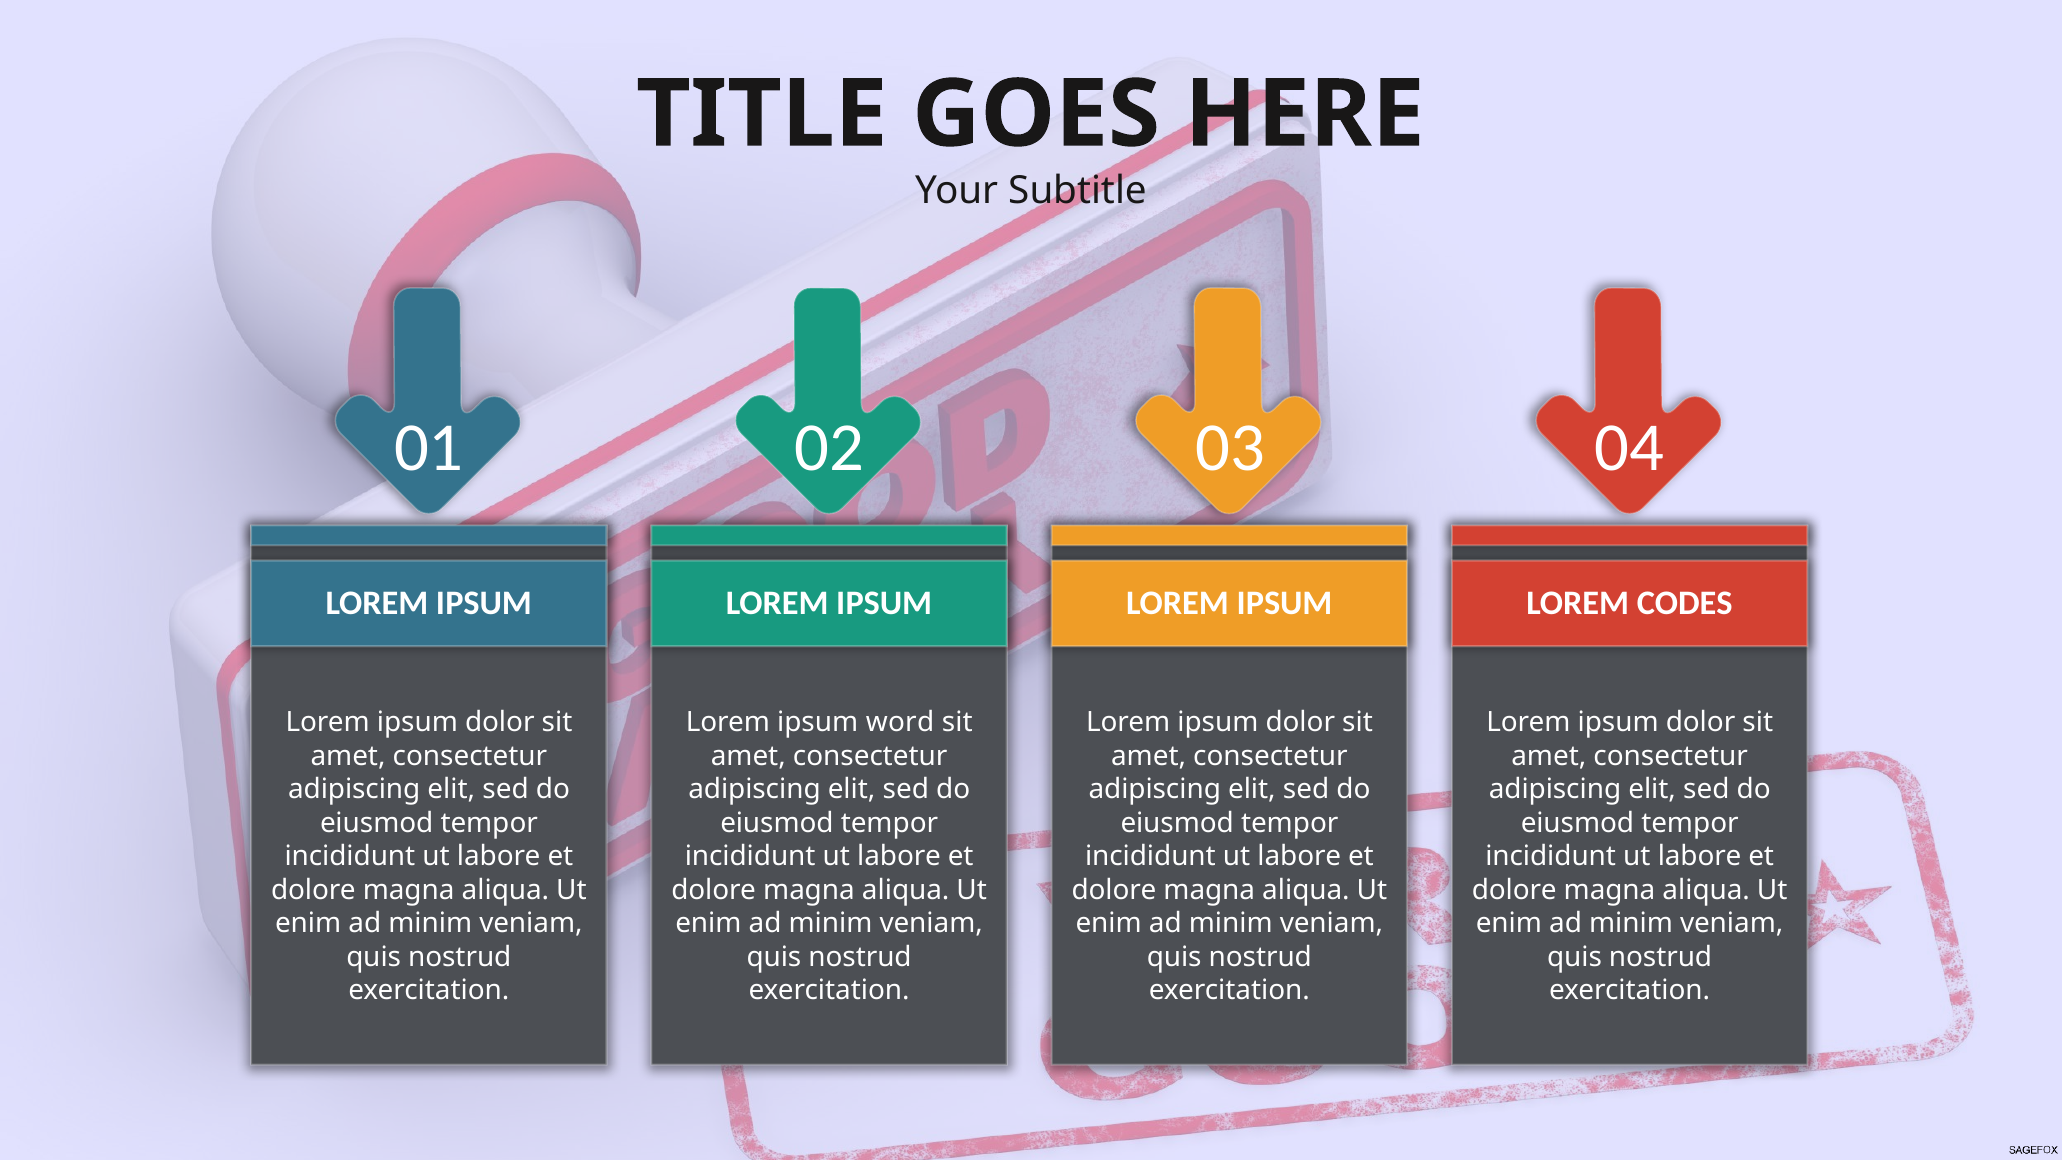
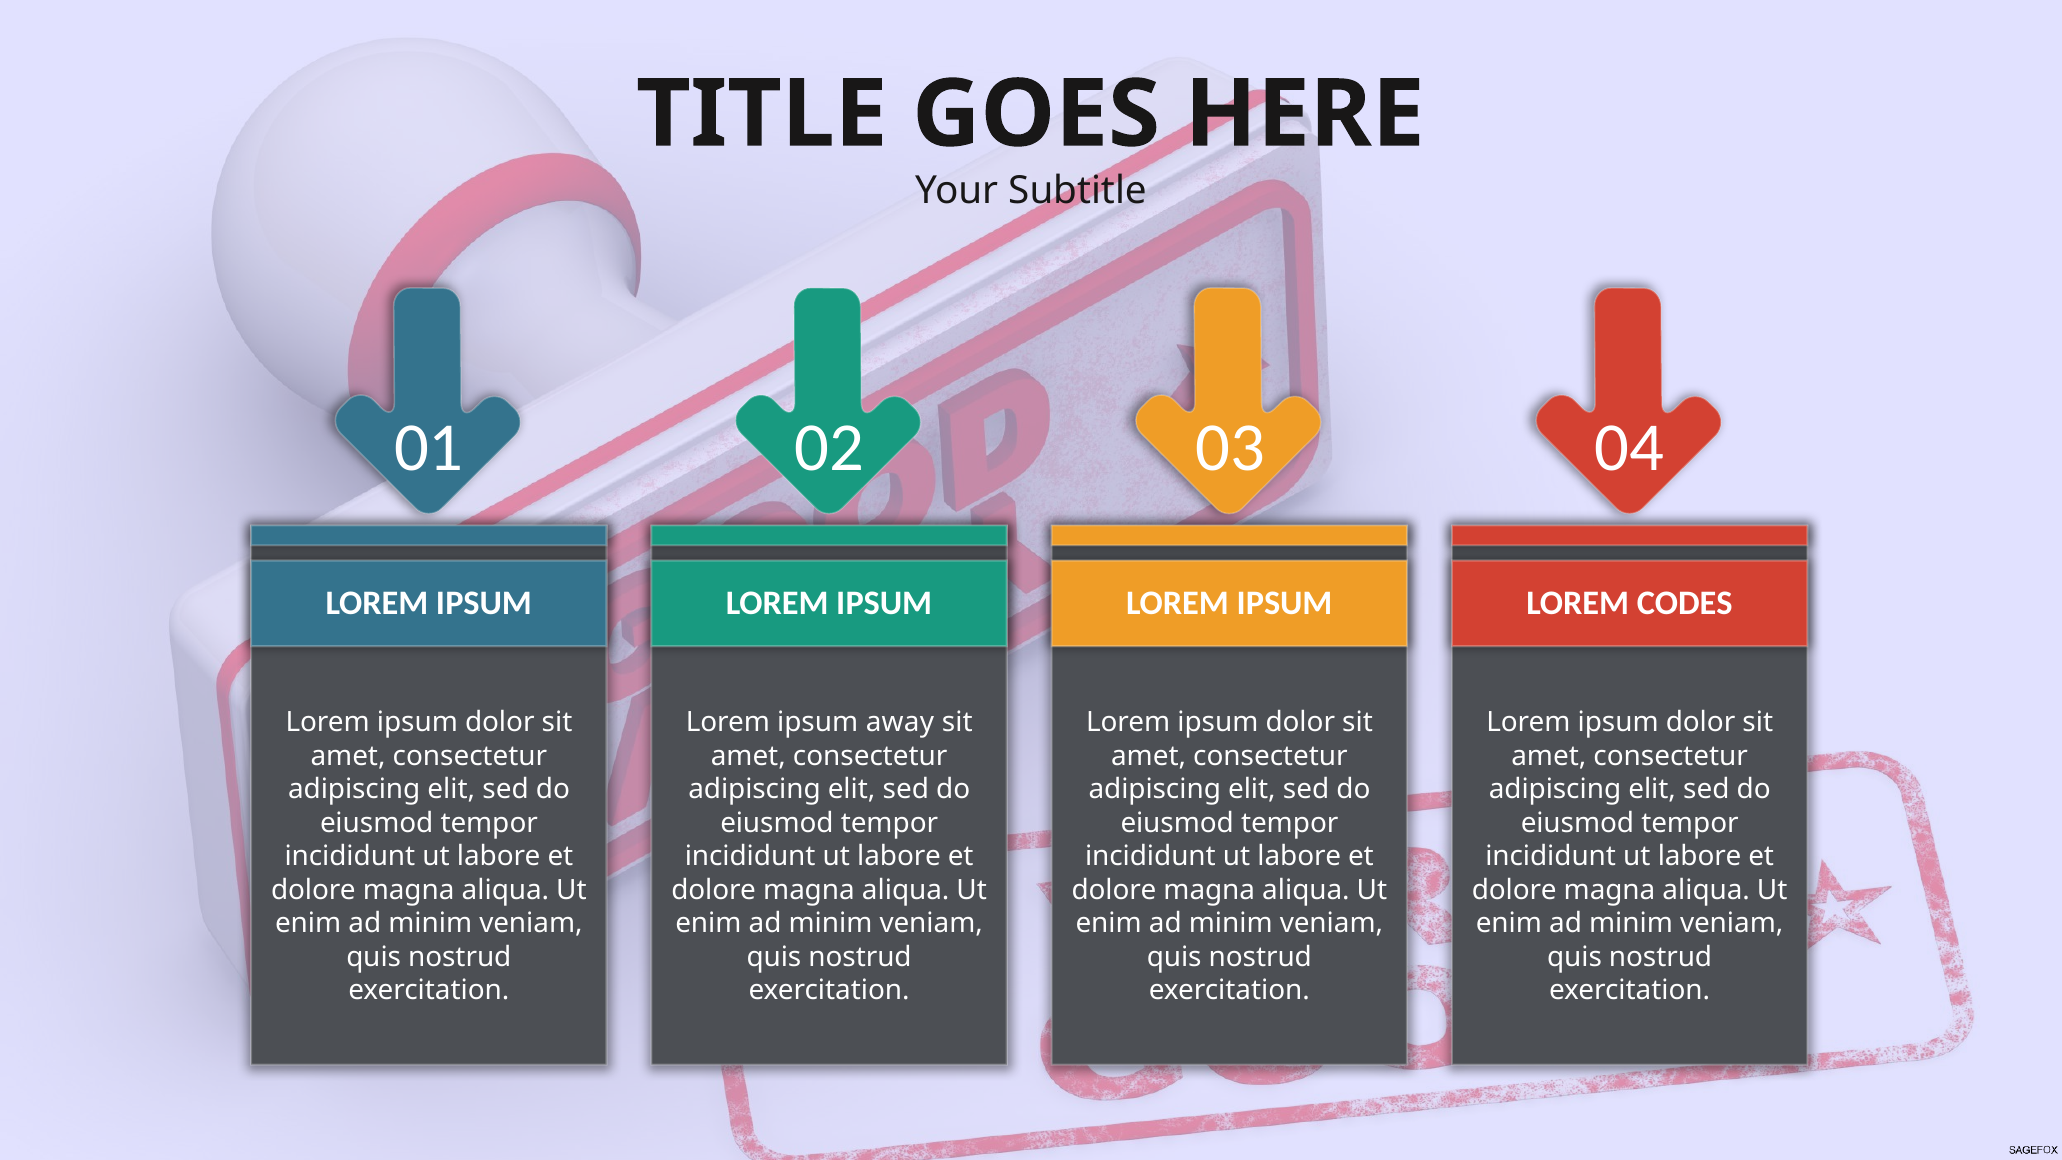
word: word -> away (900, 722)
